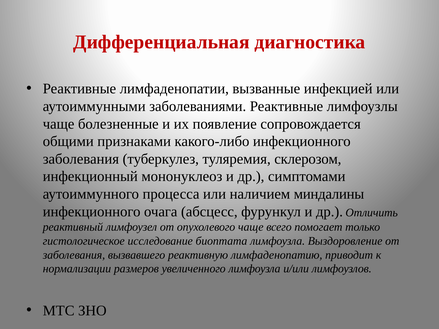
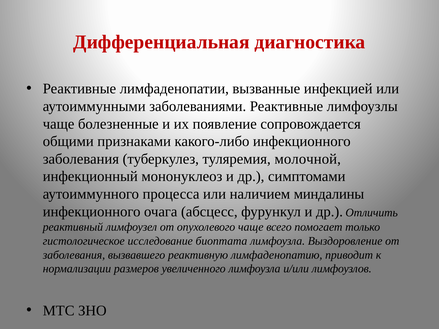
склерозом: склерозом -> молочной (308, 159)
